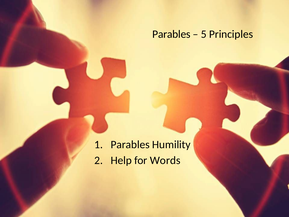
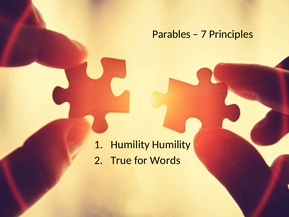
5: 5 -> 7 (204, 34)
Parables: Parables -> Humility (130, 144)
Help: Help -> True (121, 160)
